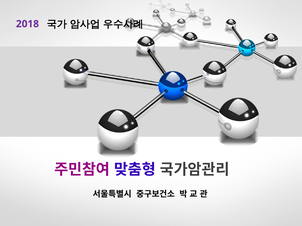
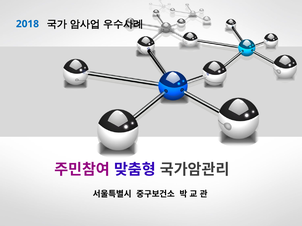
2018 colour: purple -> blue (27, 24)
